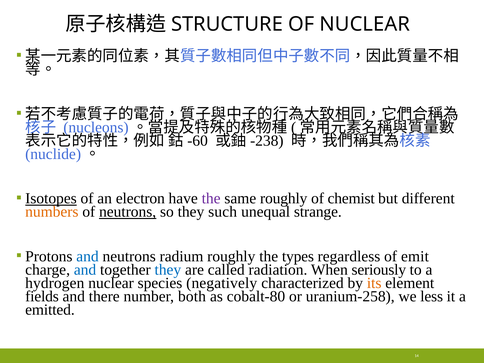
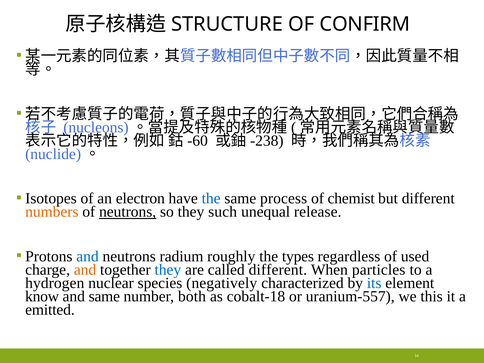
OF NUCLEAR: NUCLEAR -> CONFIRM (365, 24)
Isotopes underline: present -> none (51, 199)
the colour: purple -> blue (211, 199)
same roughly: roughly -> process (284, 199)
strange: strange -> release (318, 212)
emit: emit -> used (415, 256)
and colour: blue -> orange (85, 270)
called radiation: radiation -> different (278, 270)
seriously: seriously -> particles (379, 270)
its colour: orange -> blue (374, 283)
fields: fields -> know (42, 296)
and there: there -> same (104, 296)
cobalt-80: cobalt-80 -> cobalt-18 (256, 296)
uranium-258: uranium-258 -> uranium-557 (350, 296)
less: less -> this (432, 296)
